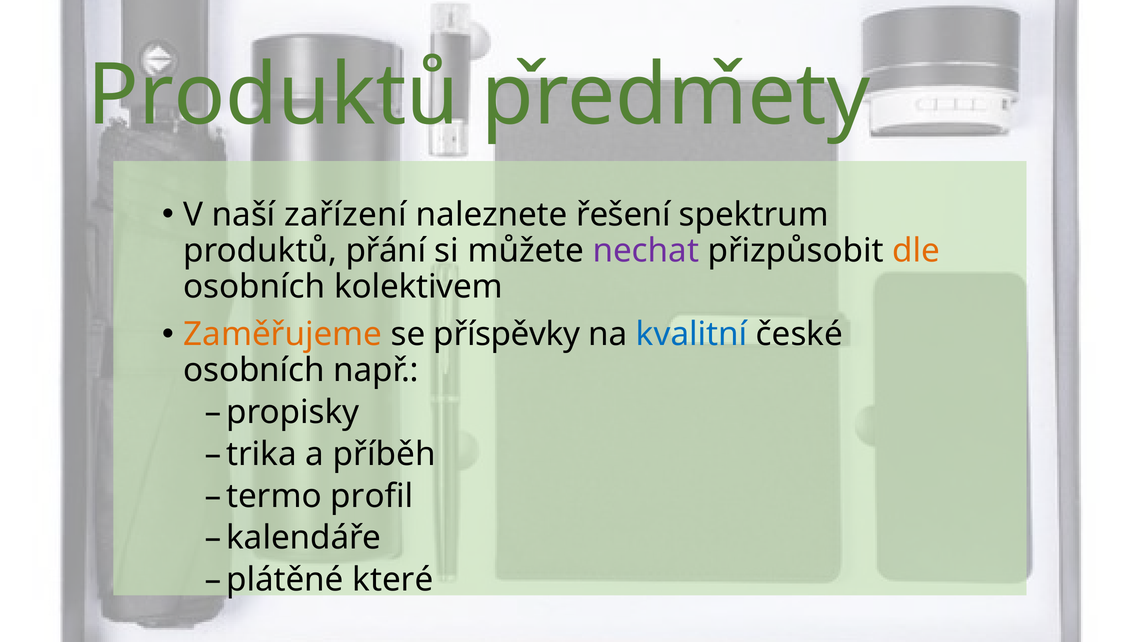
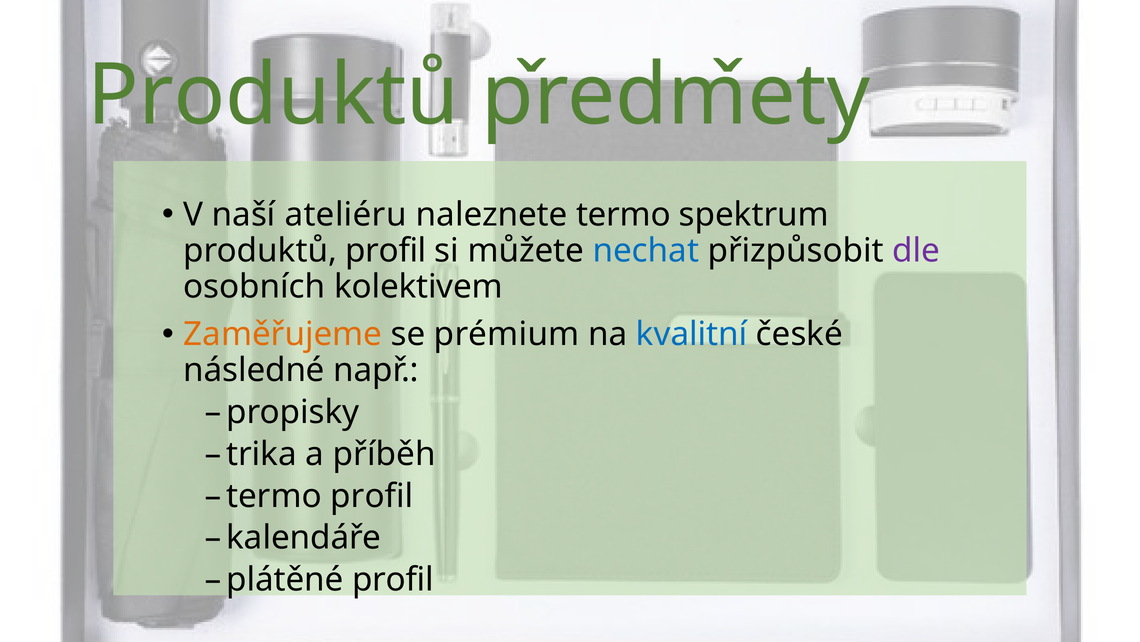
zařízení: zařízení -> ateliéru (346, 214)
naleznete řešení: řešení -> termo (623, 214)
produktů přání: přání -> profil (386, 250)
nechat colour: purple -> blue (646, 250)
dle colour: orange -> purple (916, 250)
příspěvky: příspěvky -> prémium (507, 334)
osobních: osobních -> následné (254, 370)
plátěné které: které -> profil (393, 579)
